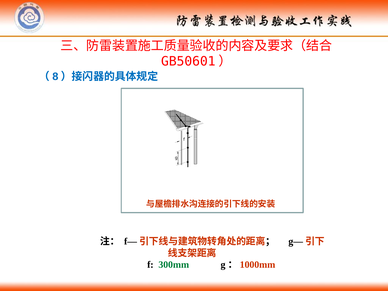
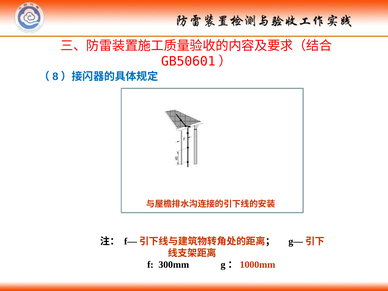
300mm colour: green -> black (174, 265)
